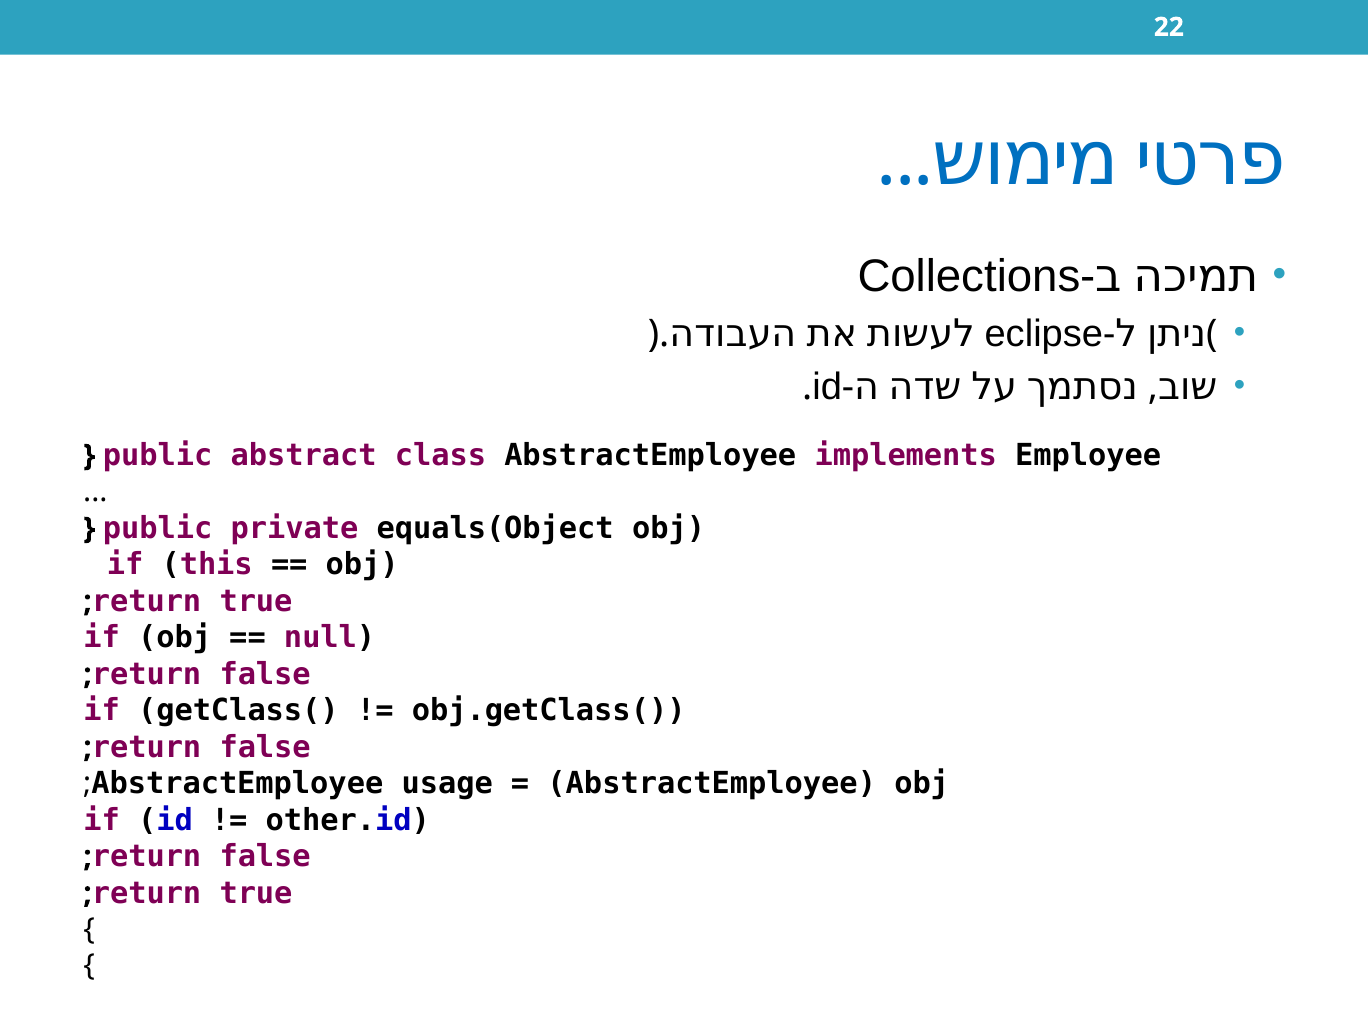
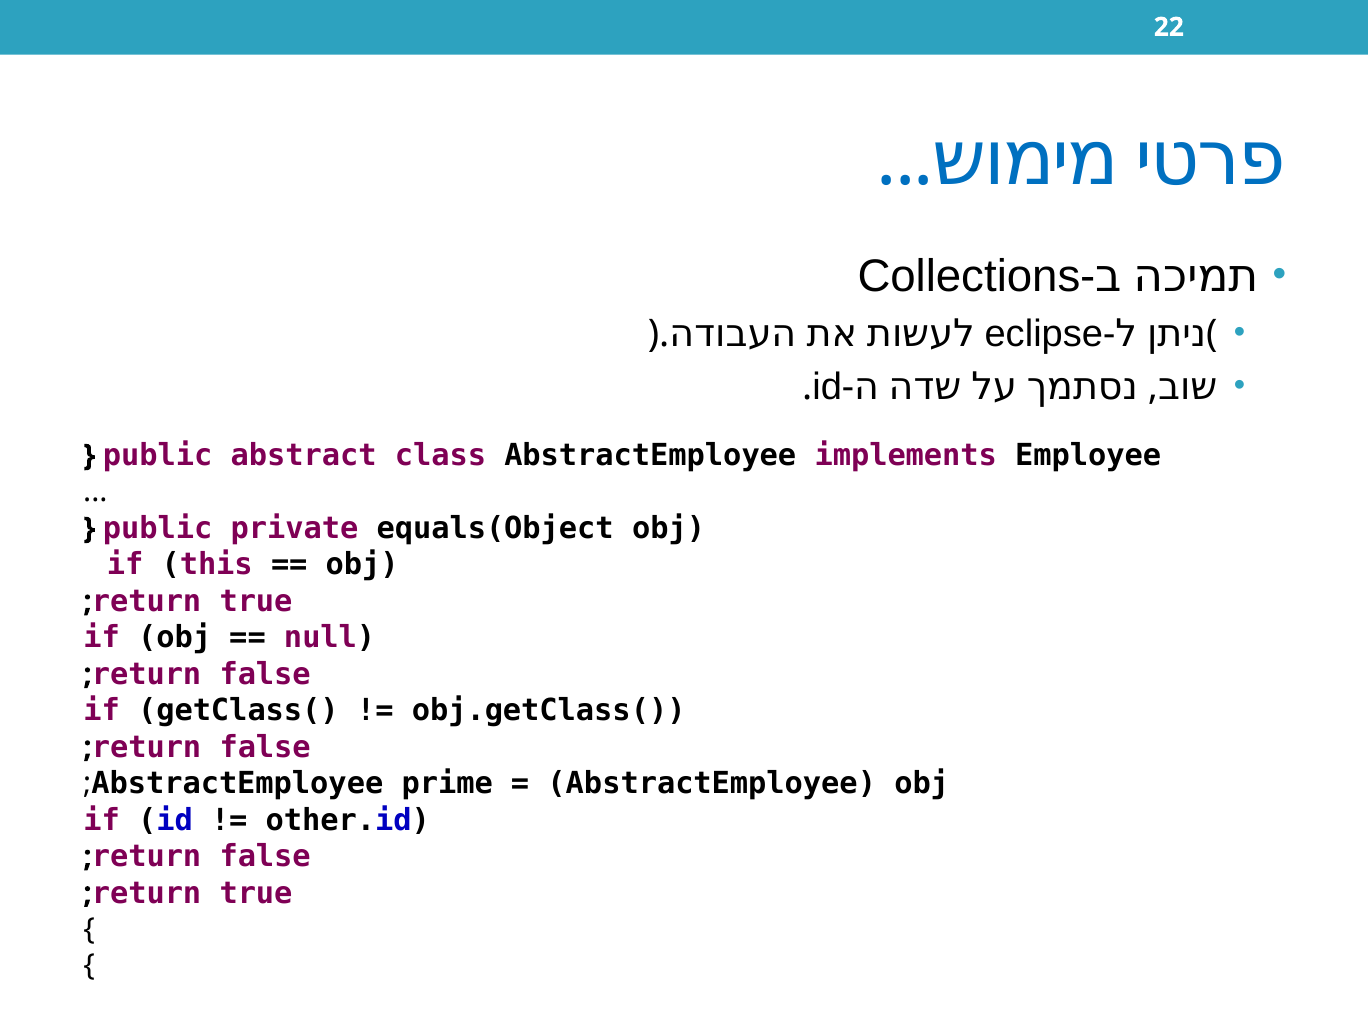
usage: usage -> prime (447, 784)
